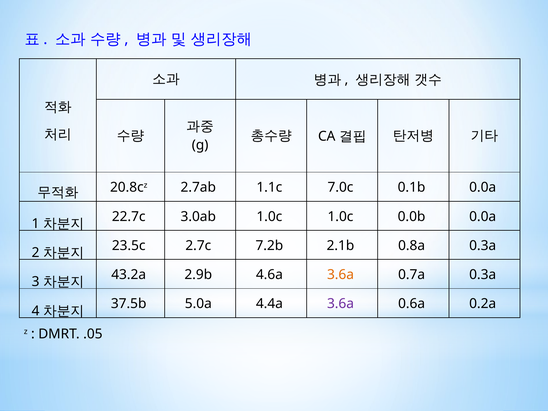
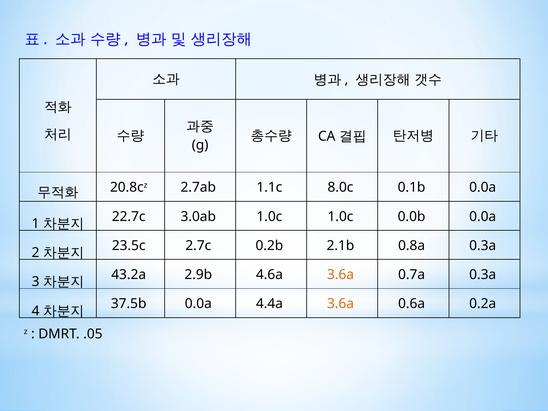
7.0c: 7.0c -> 8.0c (340, 187)
7.2b: 7.2b -> 0.2b (269, 246)
37.5b 5.0a: 5.0a -> 0.0a (198, 304)
3.6a colour: purple -> orange (340, 304)
